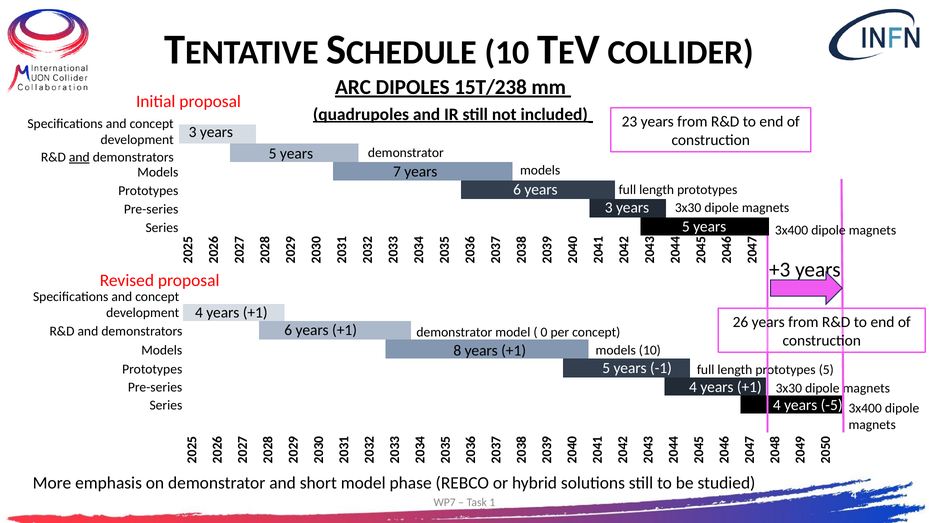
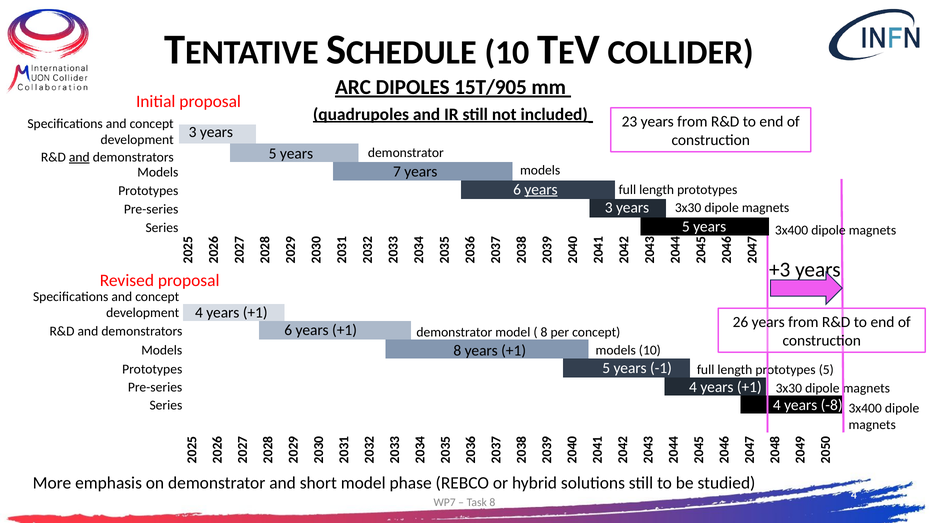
15T/238: 15T/238 -> 15T/905 (491, 87)
years underline: none -> present (541, 189)
0: 0 -> 8 (544, 332)
-5: -5 -> -8 (832, 405)
Task 1: 1 -> 8 (492, 502)
